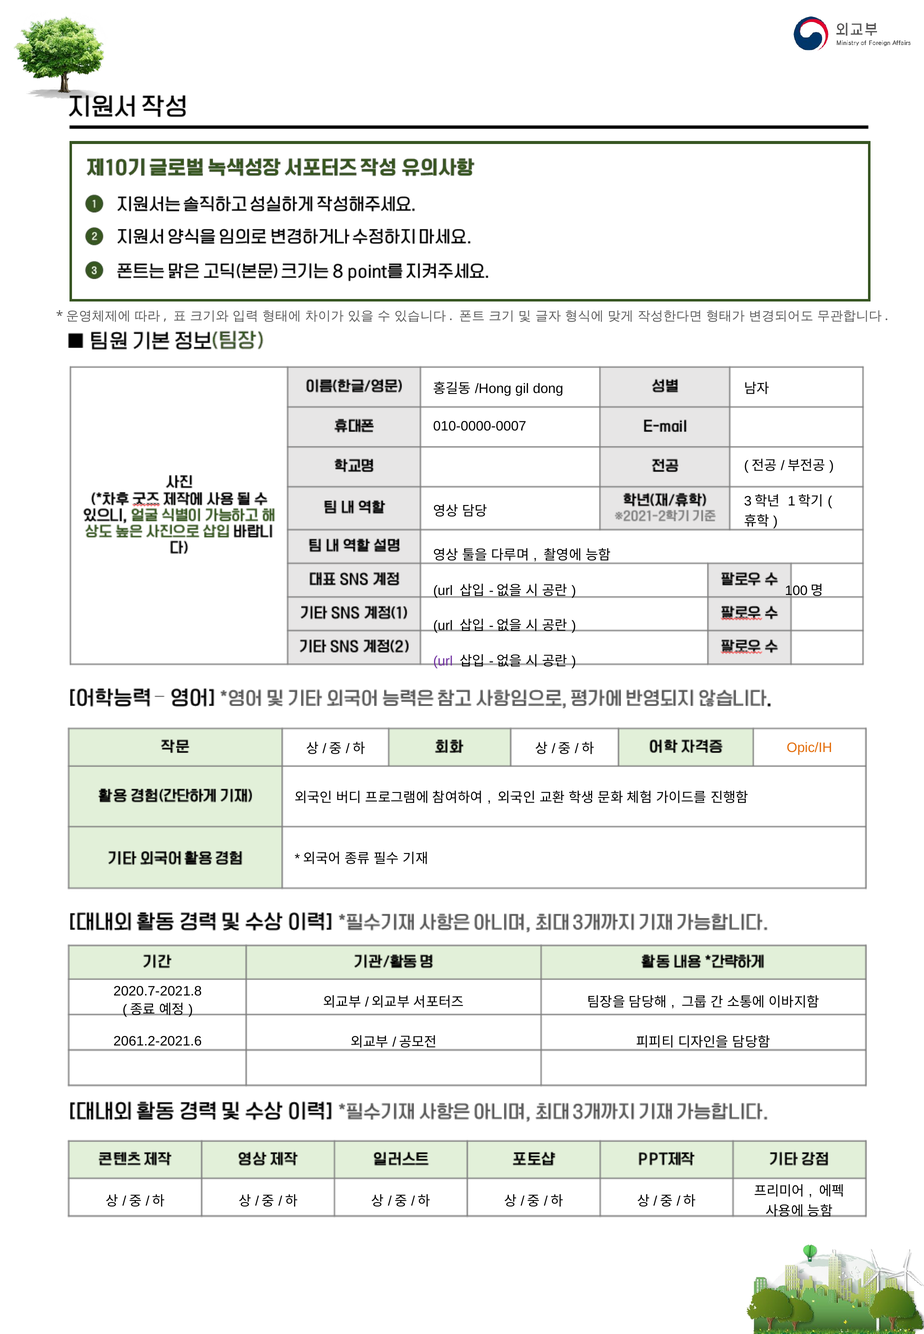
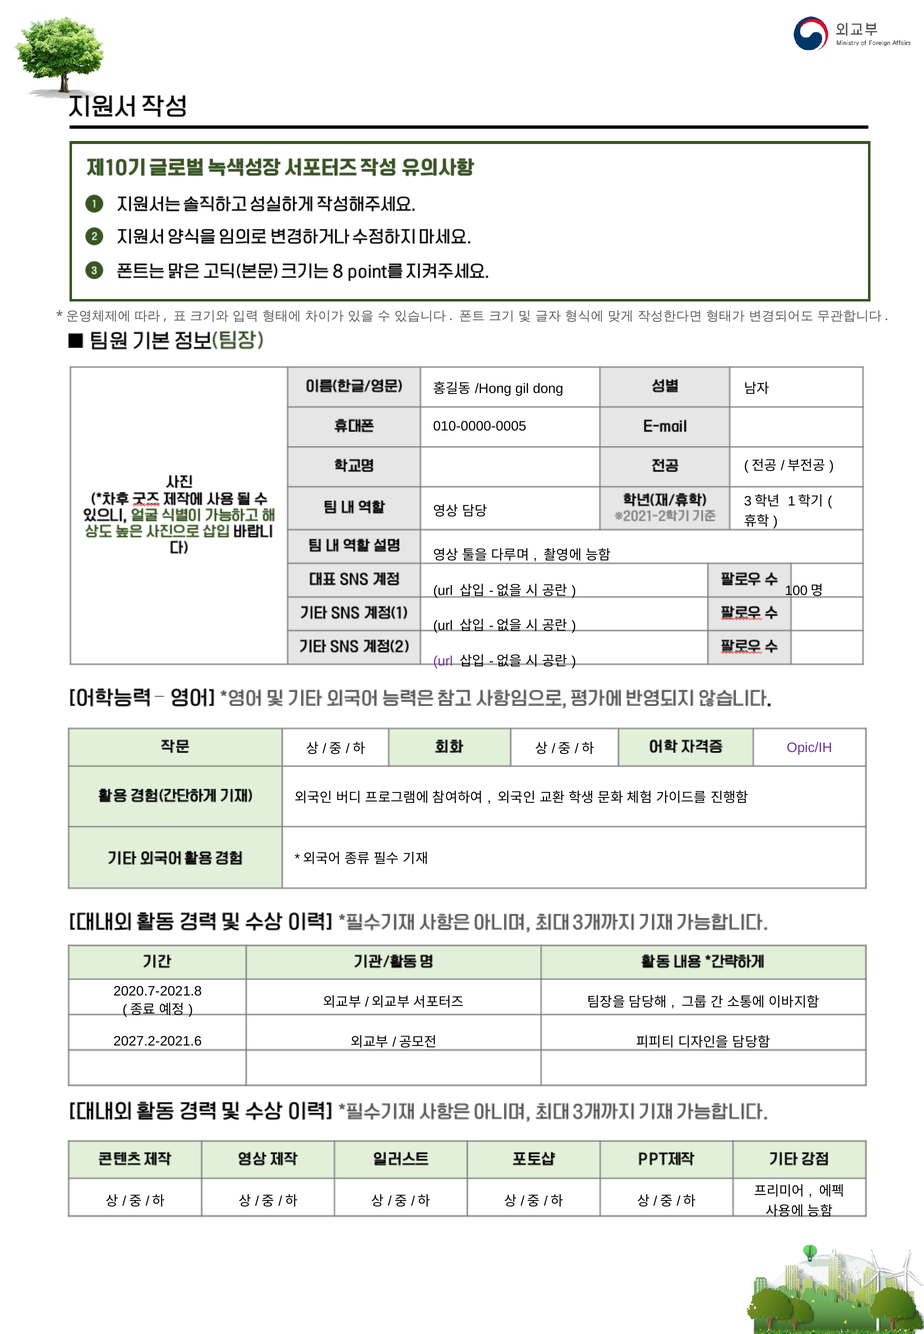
010-0000-0007: 010-0000-0007 -> 010-0000-0005 (480, 426)
Opic/IH colour: orange -> purple (809, 748)
2061.2-2021.6: 2061.2-2021.6 -> 2027.2-2021.6 (158, 1042)
